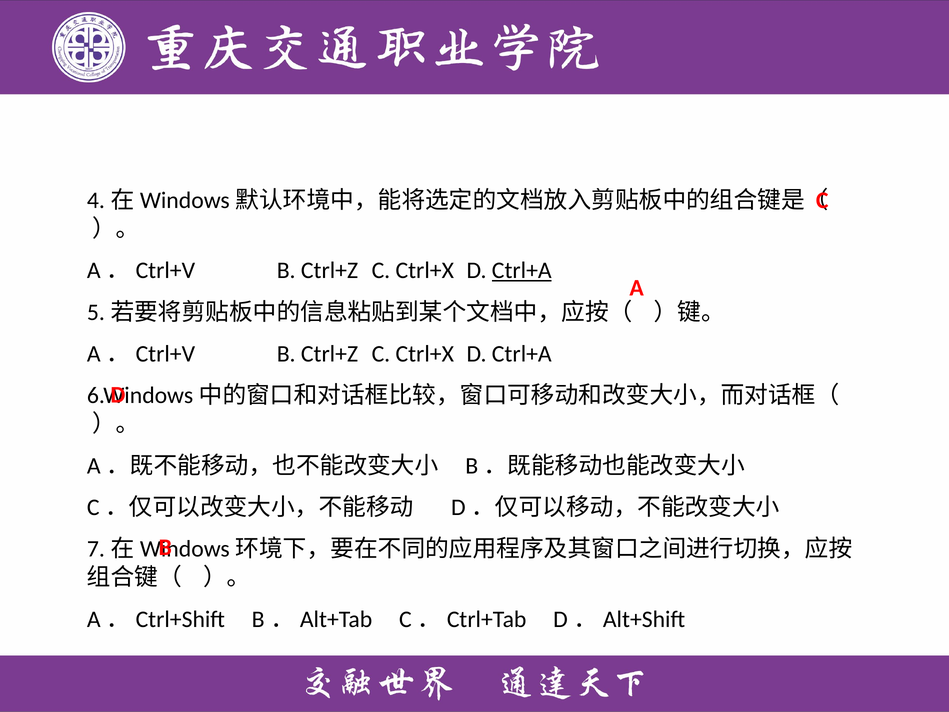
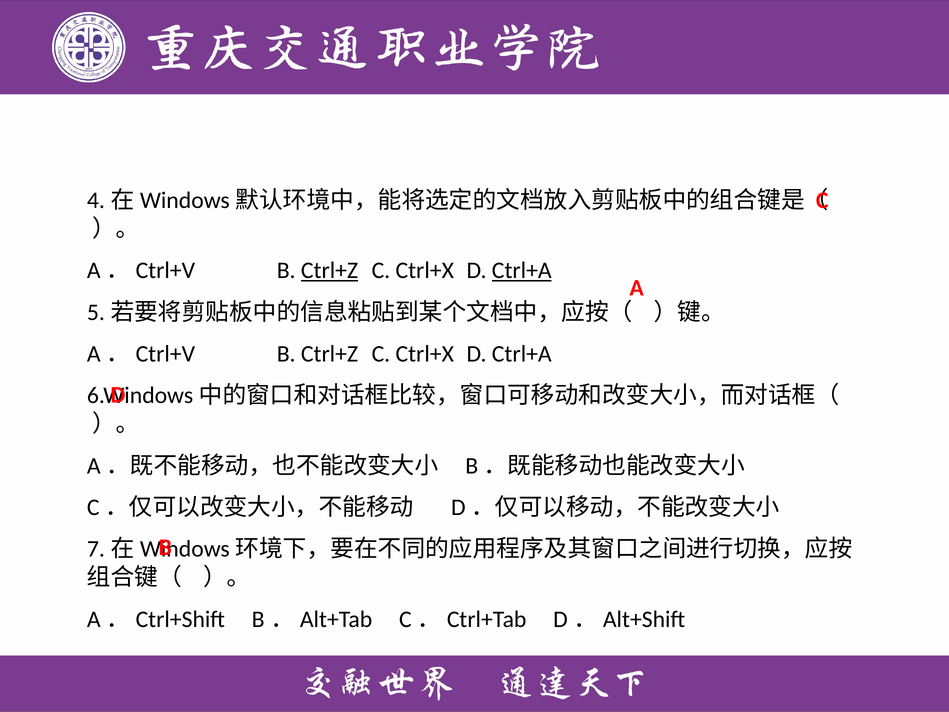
Ctrl+Z underline: none -> present (330, 271)
